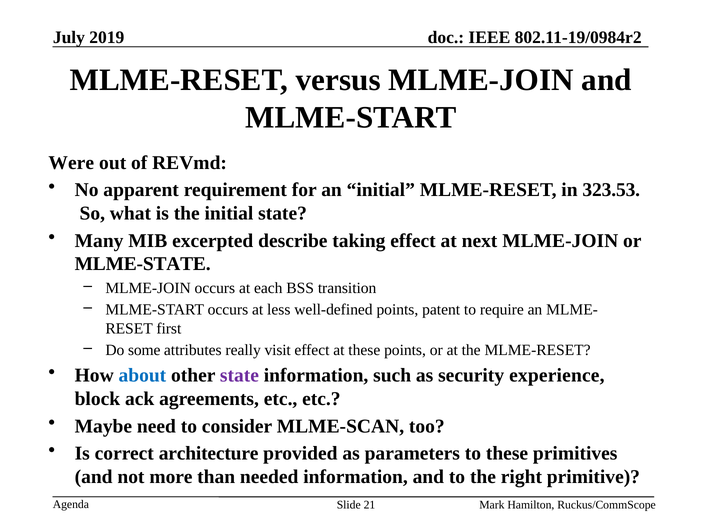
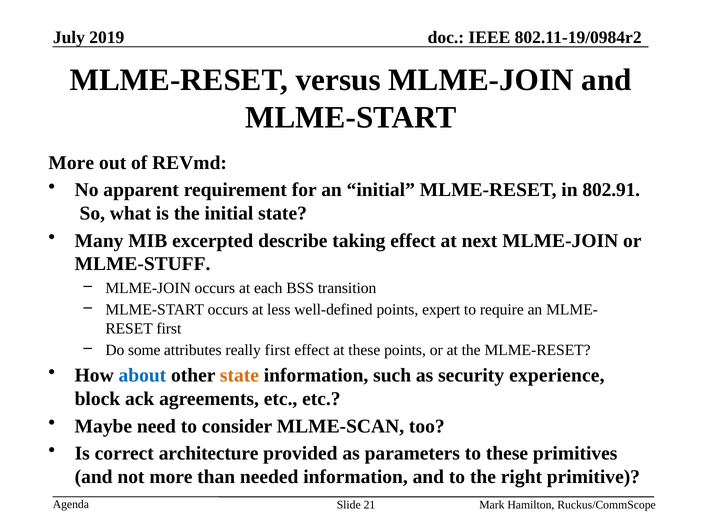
Were: Were -> More (71, 163)
323.53: 323.53 -> 802.91 (611, 190)
MLME-STATE: MLME-STATE -> MLME-STUFF (143, 264)
patent: patent -> expert (441, 310)
really visit: visit -> first (278, 350)
state colour: purple -> orange (239, 375)
